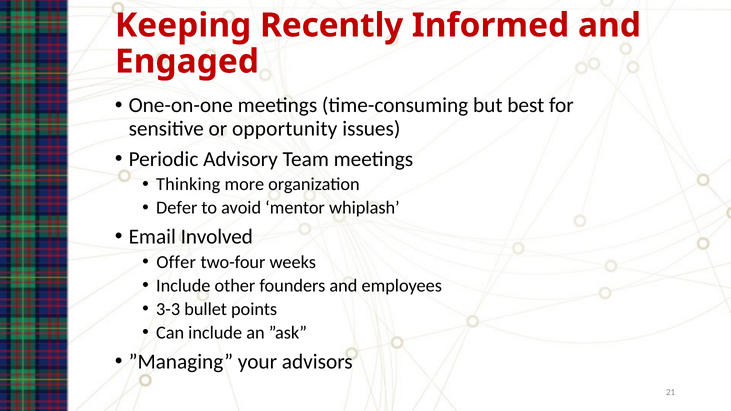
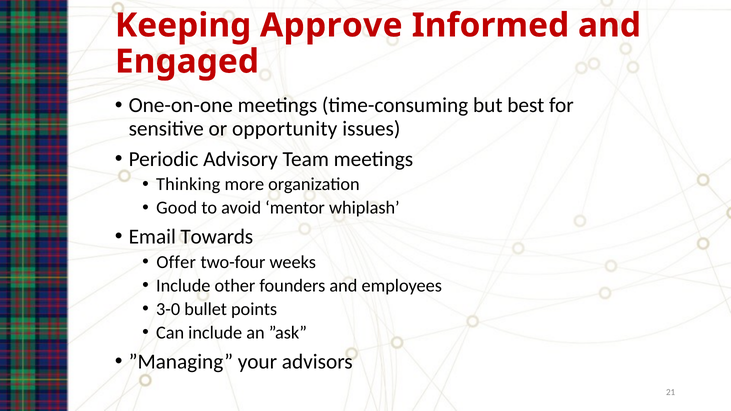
Recently: Recently -> Approve (331, 25)
Defer: Defer -> Good (177, 208)
Involved: Involved -> Towards (217, 237)
3-3: 3-3 -> 3-0 (168, 309)
